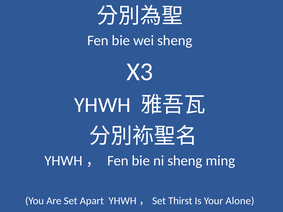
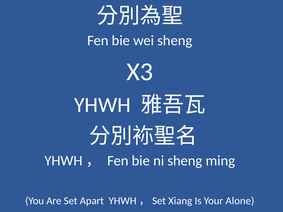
Thirst: Thirst -> Xiang (180, 201)
